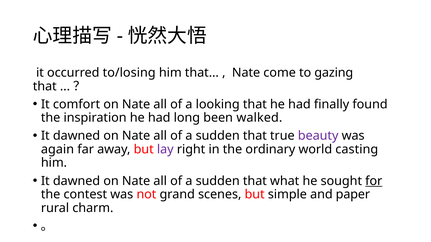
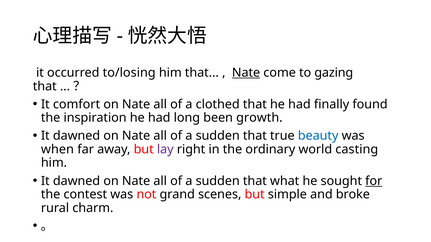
Nate underline: none -> present (246, 73)
looking: looking -> clothed (218, 104)
walked: walked -> growth (259, 118)
beauty colour: purple -> blue (318, 136)
again: again -> when (57, 150)
paper: paper -> broke (353, 195)
